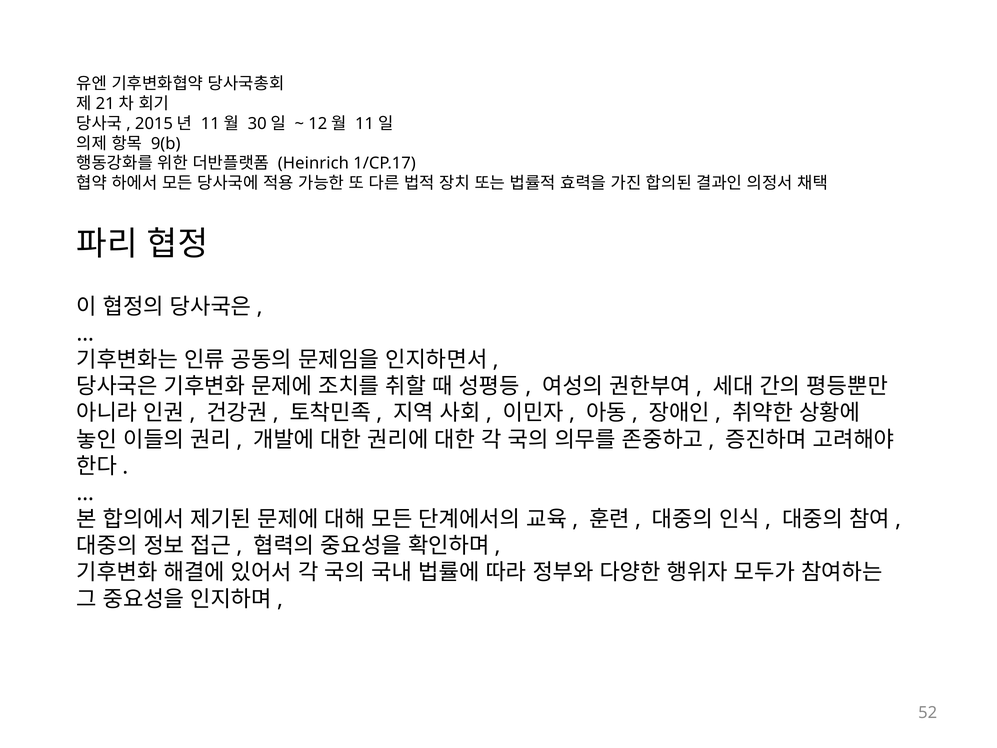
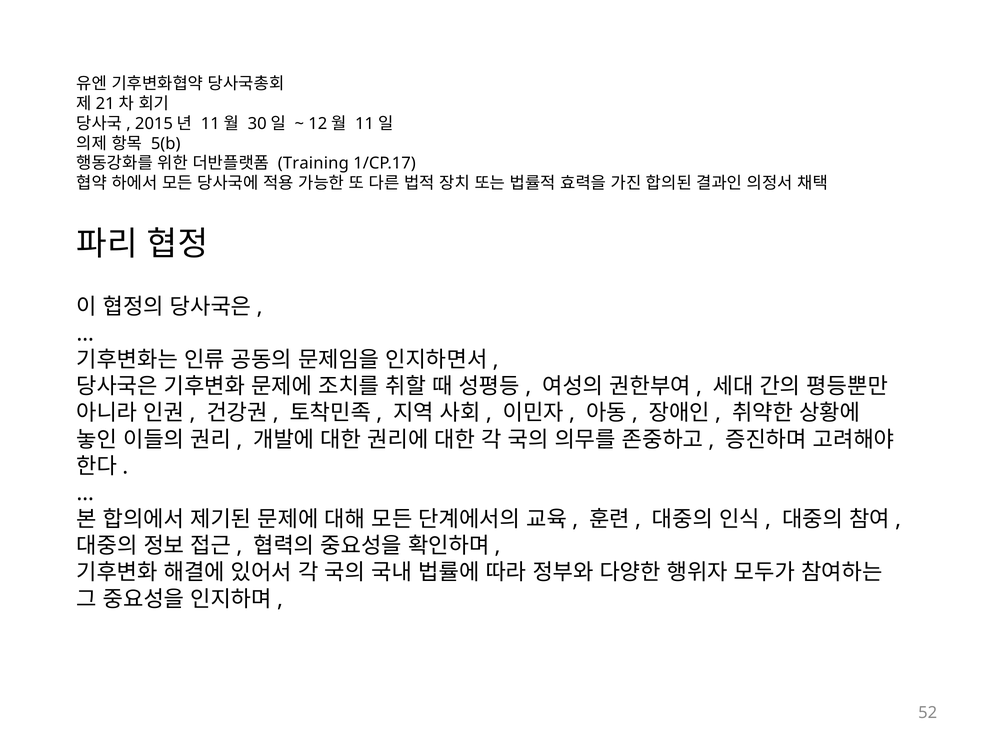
9(b: 9(b -> 5(b (166, 144)
Heinrich: Heinrich -> Training (313, 163)
